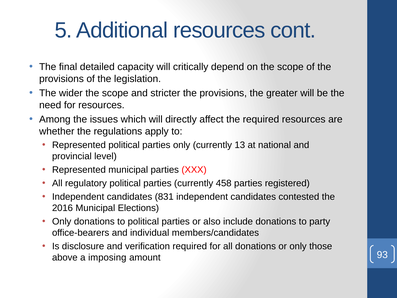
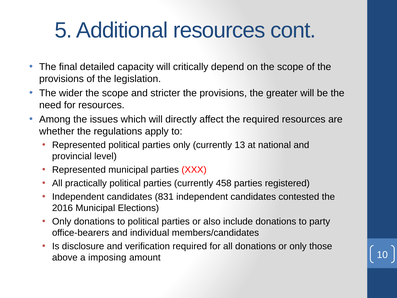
regulatory: regulatory -> practically (86, 183)
93: 93 -> 10 (382, 255)
